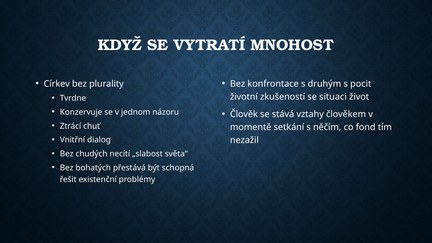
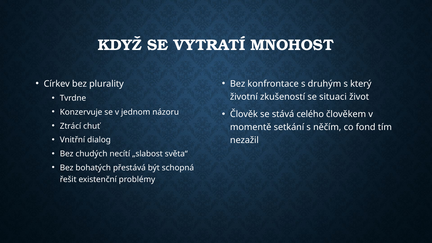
pocit: pocit -> který (361, 84)
vztahy: vztahy -> celého (310, 114)
